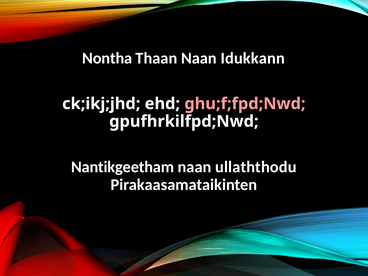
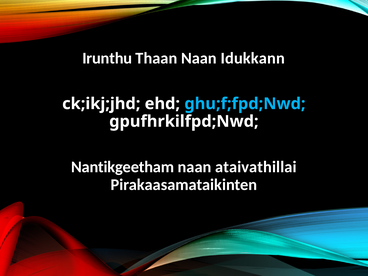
Nontha: Nontha -> Irunthu (107, 58)
ghu;f;fpd;Nwd colour: pink -> light blue (245, 104)
ullaththodu: ullaththodu -> ataivathillai (256, 167)
